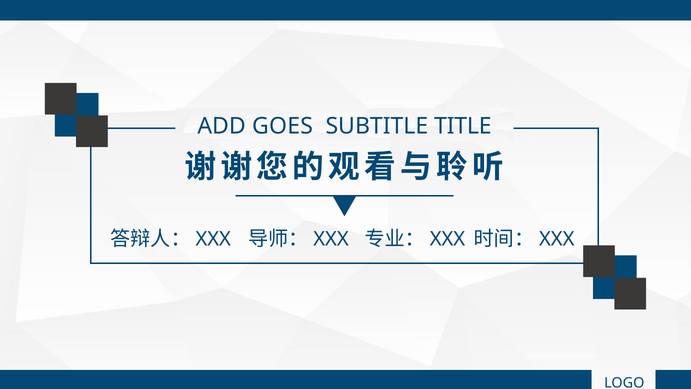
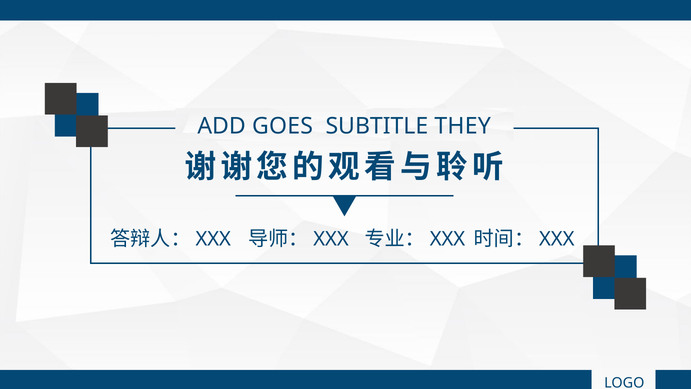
TITLE: TITLE -> THEY (463, 126)
